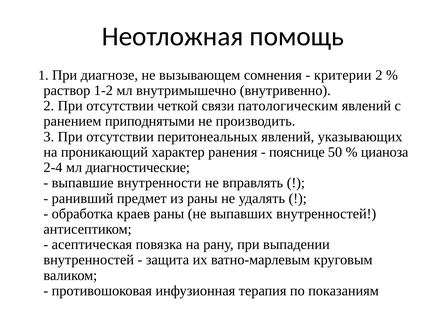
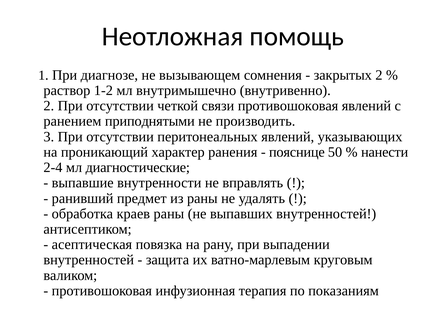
критерии: критерии -> закрытых (343, 75)
связи патологическим: патологическим -> противошоковая (288, 106)
цианоза: цианоза -> нанести (385, 152)
